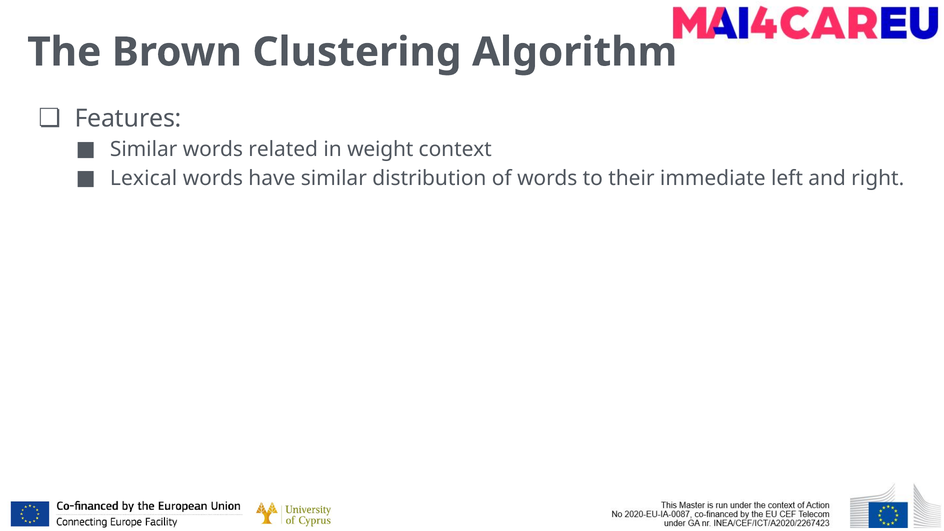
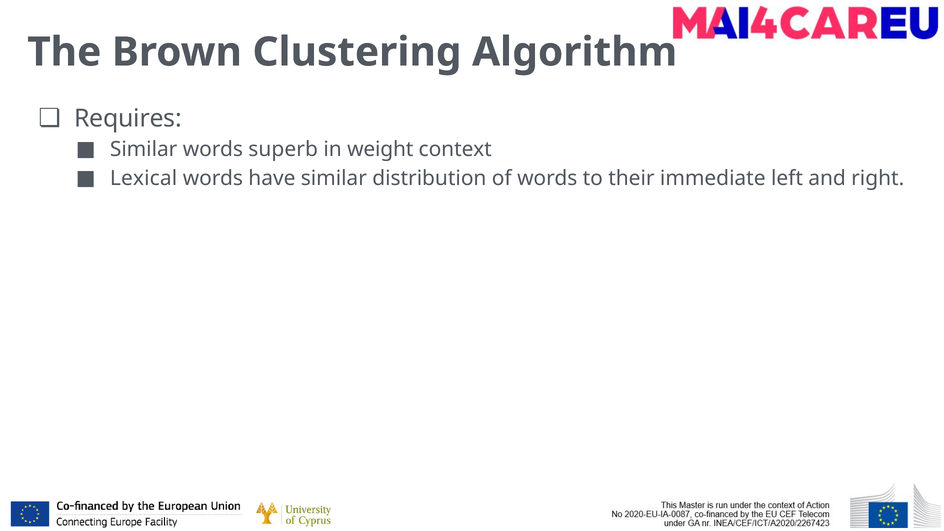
Features: Features -> Requires (128, 118)
related: related -> superb (283, 149)
